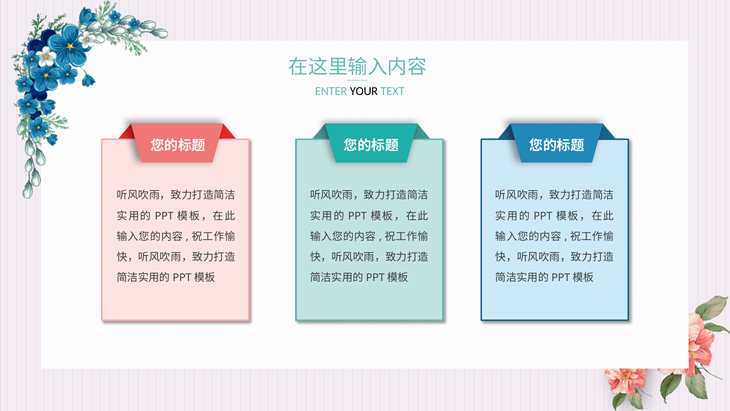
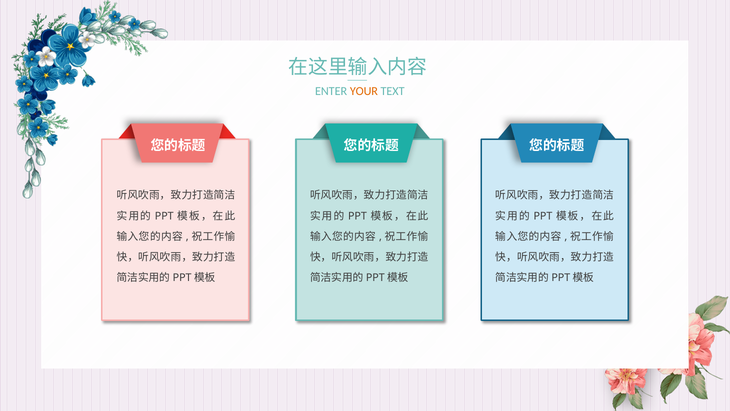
YOUR colour: black -> orange (364, 91)
